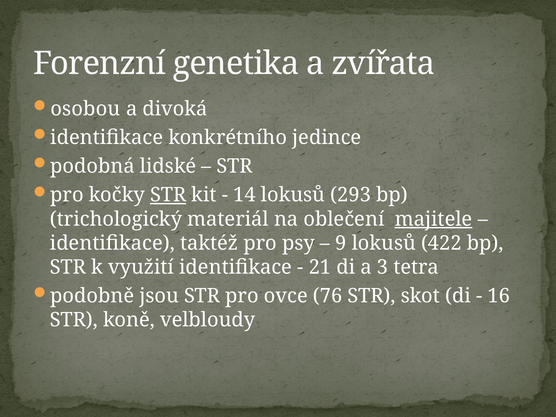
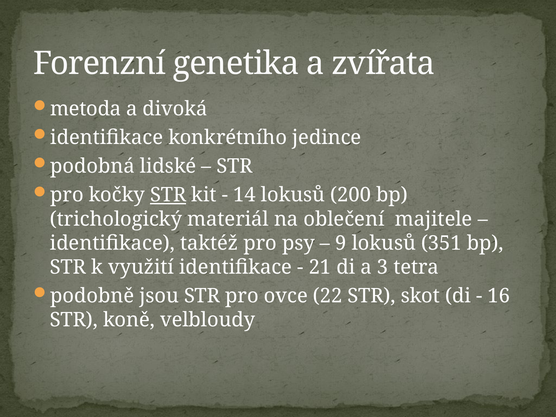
osobou: osobou -> metoda (86, 109)
293: 293 -> 200 (351, 195)
majitele underline: present -> none (434, 219)
422: 422 -> 351 (441, 243)
76: 76 -> 22 (328, 296)
